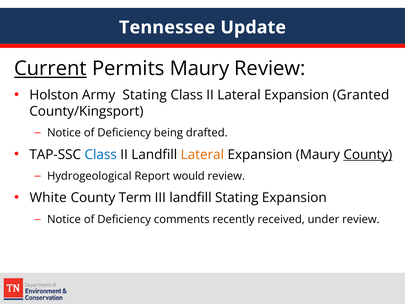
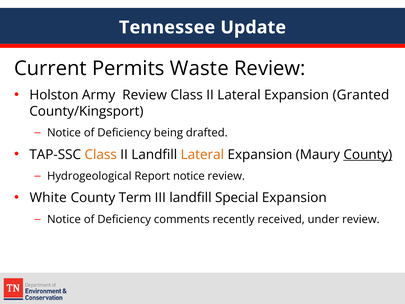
Current underline: present -> none (50, 68)
Permits Maury: Maury -> Waste (199, 68)
Army Stating: Stating -> Review (145, 95)
Class colour: blue -> orange (101, 154)
Report would: would -> notice (189, 176)
landfill Stating: Stating -> Special (237, 198)
